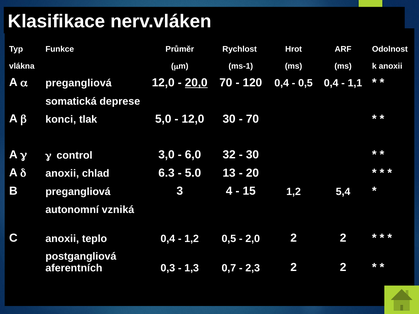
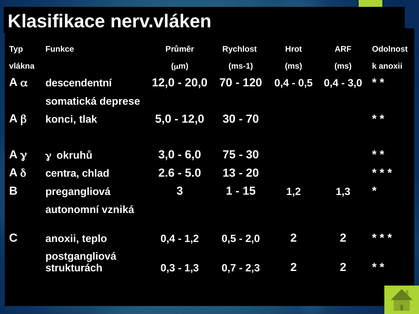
a pregangliová: pregangliová -> descendentní (79, 83)
20,0 underline: present -> none (196, 83)
1,1: 1,1 -> 3,0 (355, 83)
control: control -> okruhů (75, 155)
32: 32 -> 75 (229, 155)
d anoxii: anoxii -> centra (62, 174)
6.3: 6.3 -> 2.6 (166, 173)
4: 4 -> 1 (229, 191)
1,2 5,4: 5,4 -> 1,3 (343, 192)
aferentních: aferentních -> strukturách (74, 268)
